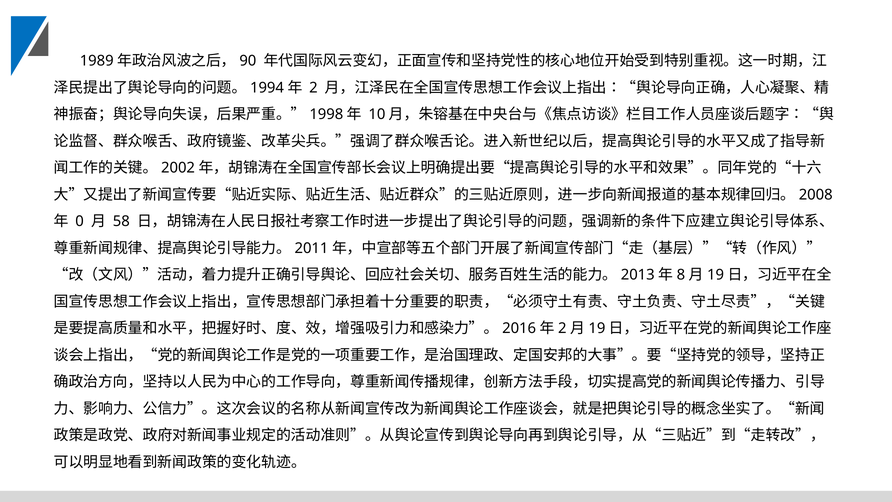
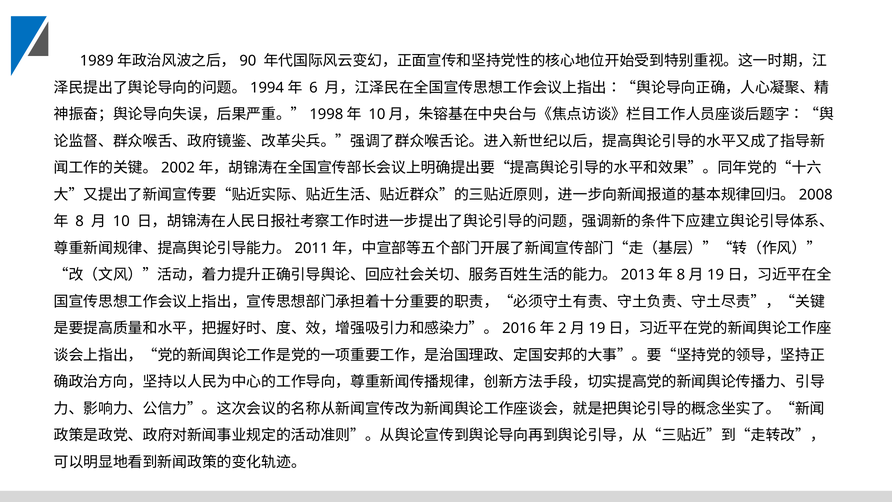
2: 2 -> 6 (313, 88)
0: 0 -> 8 (80, 221)
58: 58 -> 10 (121, 221)
